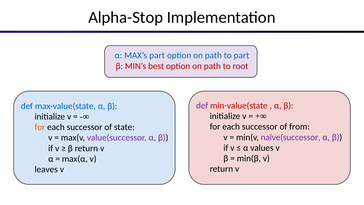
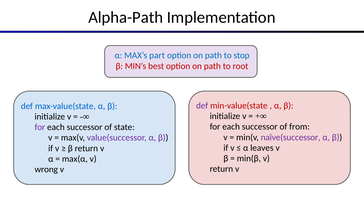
Alpha-Stop: Alpha-Stop -> Alpha-Path (126, 17)
to part: part -> stop (242, 55)
for colour: orange -> purple (40, 127)
values: values -> leaves (262, 148)
leaves: leaves -> wrong (46, 169)
